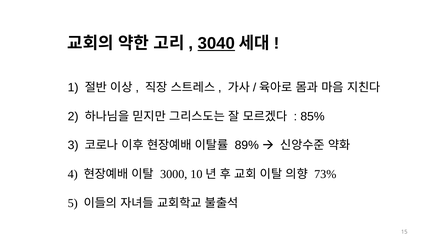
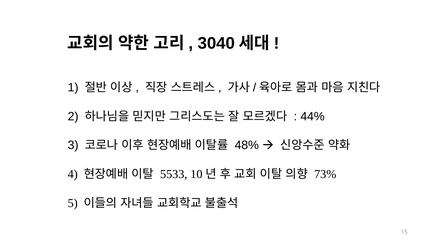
3040 underline: present -> none (216, 43)
85%: 85% -> 44% (313, 116)
89%: 89% -> 48% (247, 145)
3000: 3000 -> 5533 (174, 174)
